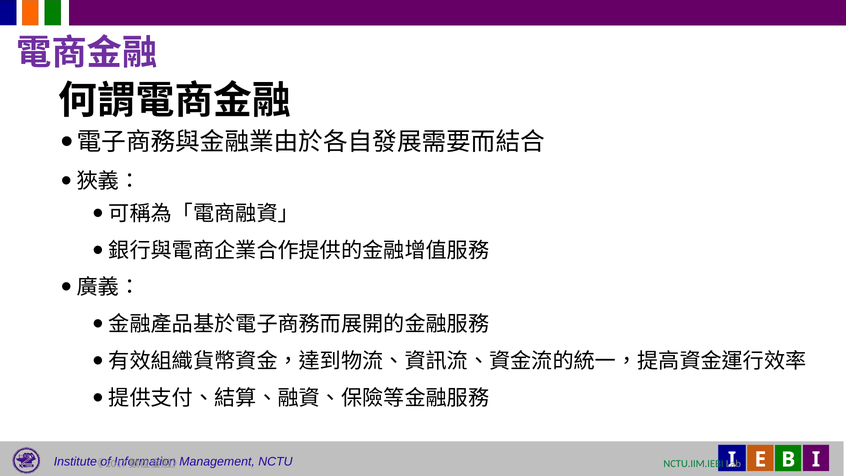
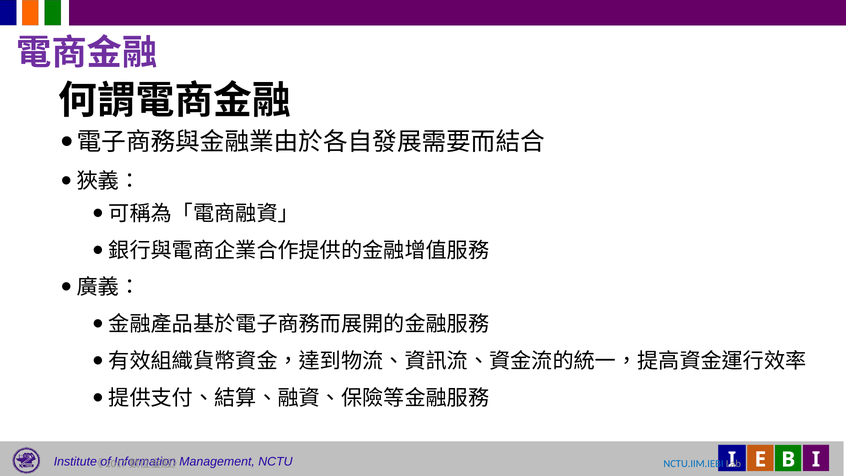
NCTU.IIM.IEBI colour: green -> blue (693, 463)
